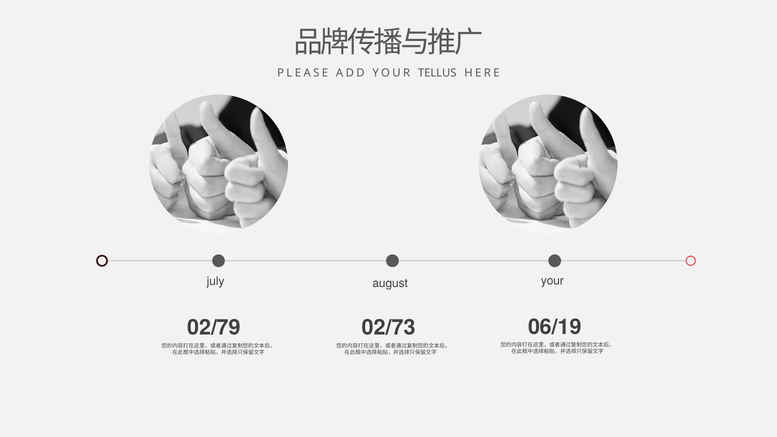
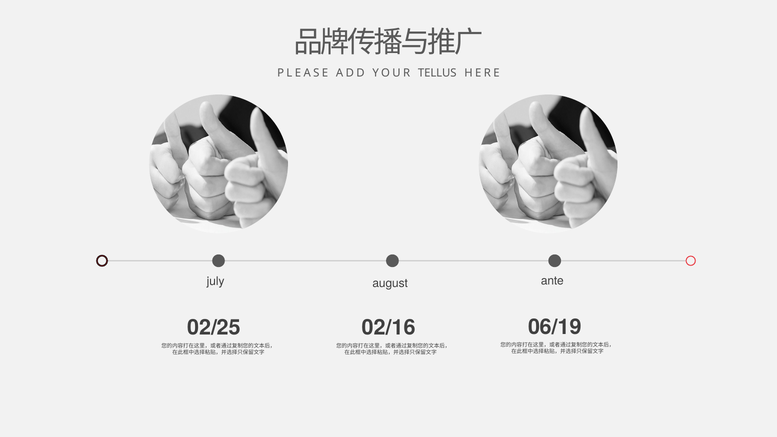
august your: your -> ante (552, 281)
02/79: 02/79 -> 02/25 (214, 328)
02/73: 02/73 -> 02/16 (389, 328)
